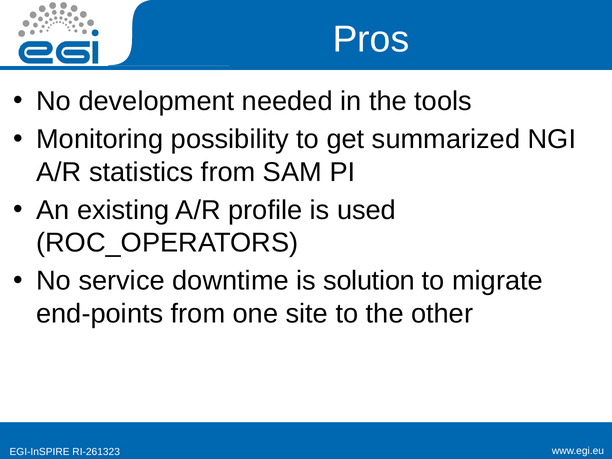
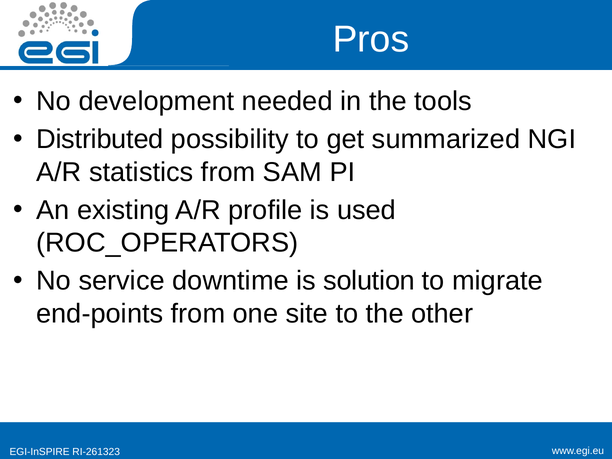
Monitoring: Monitoring -> Distributed (100, 139)
